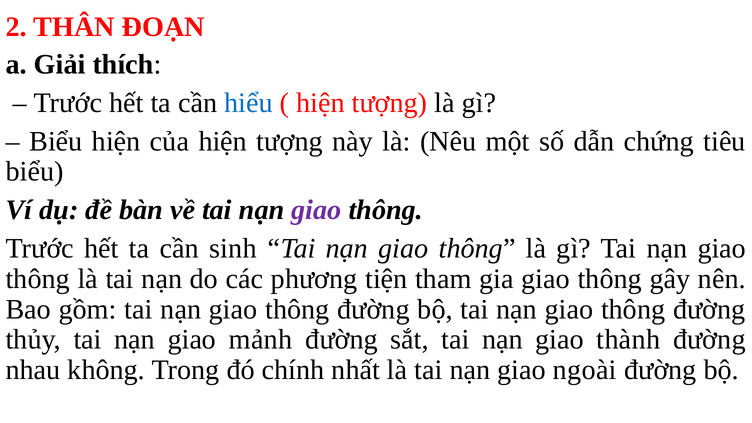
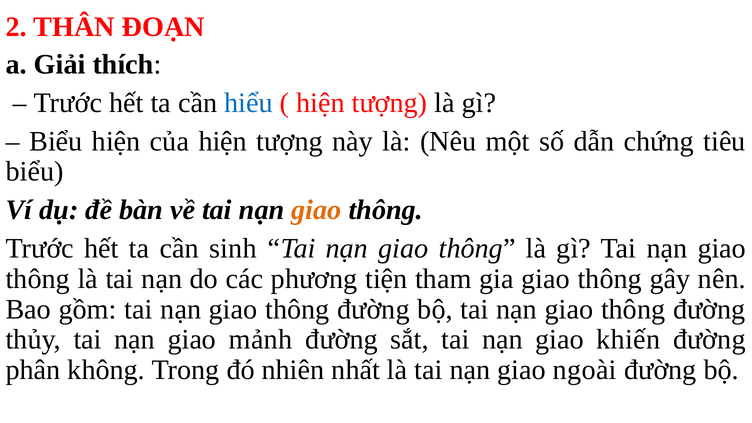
giao colour: purple -> orange (316, 210)
thành: thành -> khiến (628, 340)
nhau: nhau -> phân (33, 370)
chính: chính -> nhiên (293, 370)
